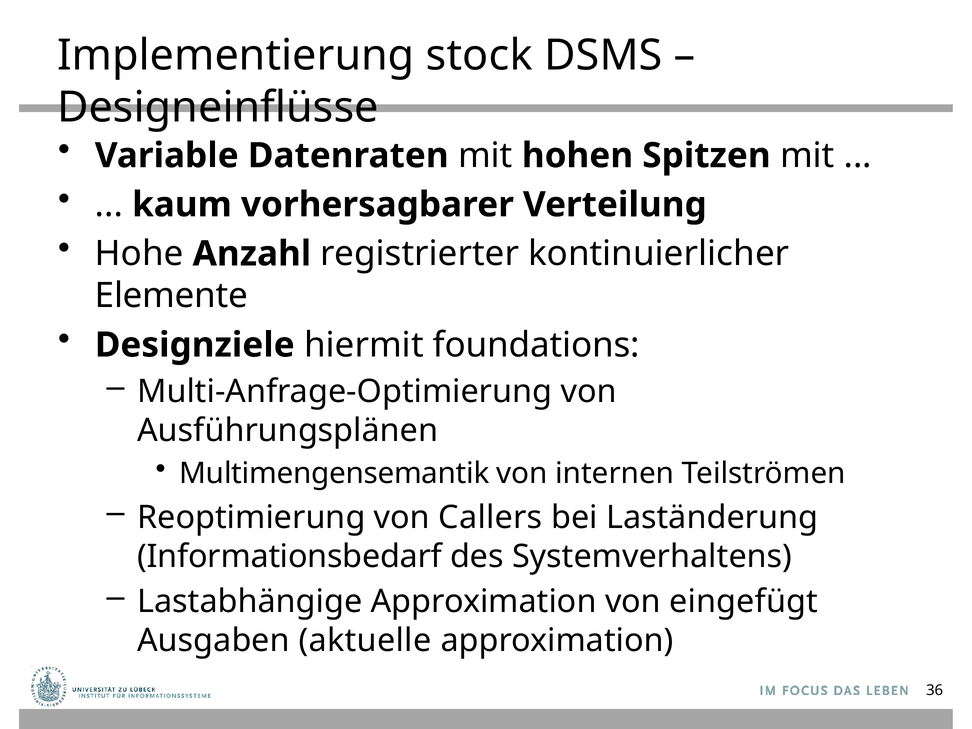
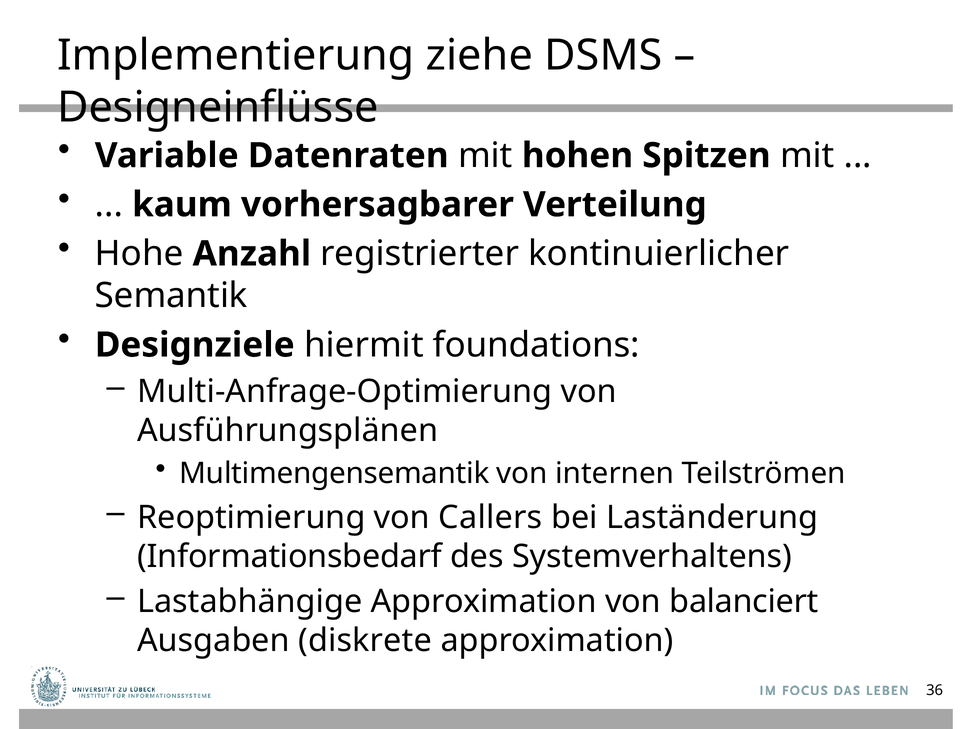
stock: stock -> ziehe (479, 56)
Elemente: Elemente -> Semantik (171, 296)
eingefügt: eingefügt -> balanciert (744, 602)
aktuelle: aktuelle -> diskrete (365, 641)
